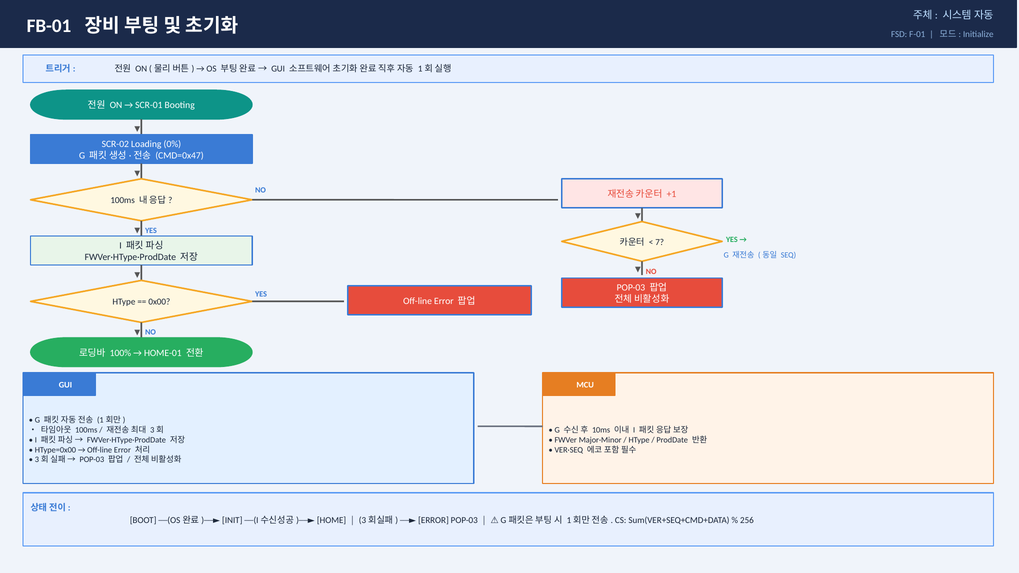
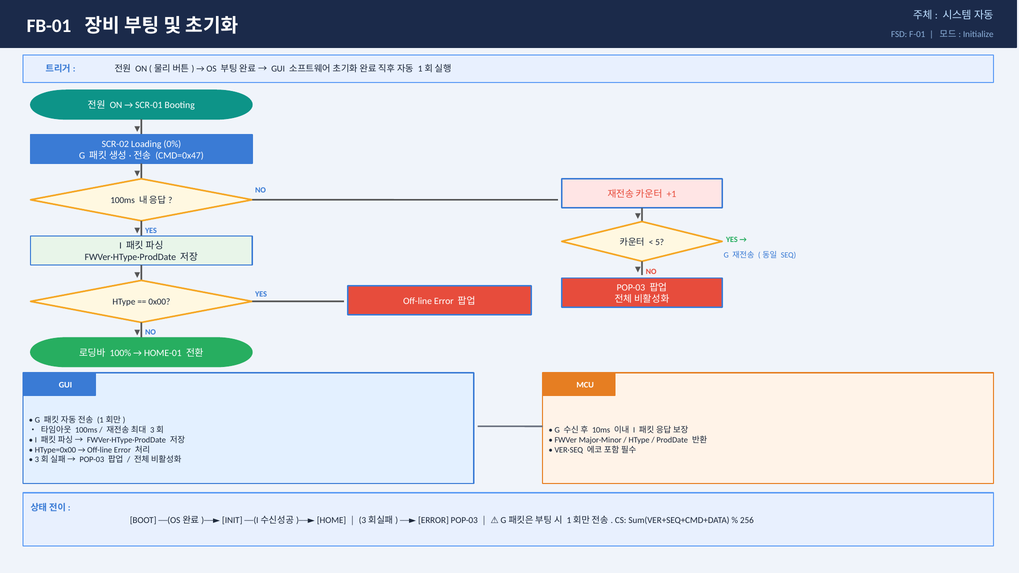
7: 7 -> 5 (660, 242)
